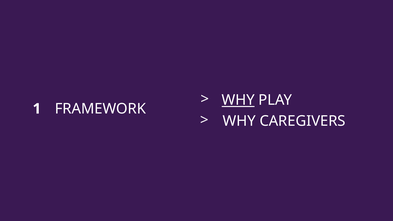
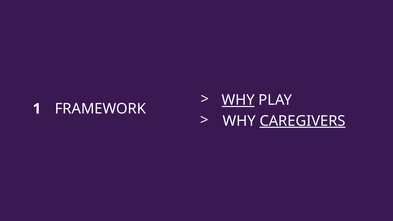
CAREGIVERS underline: none -> present (303, 121)
